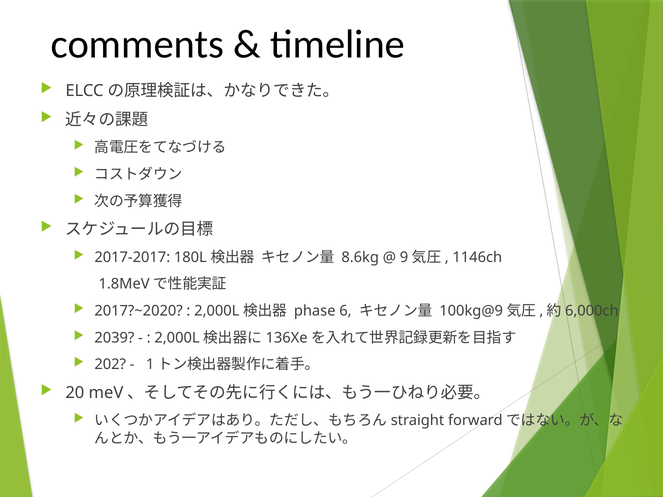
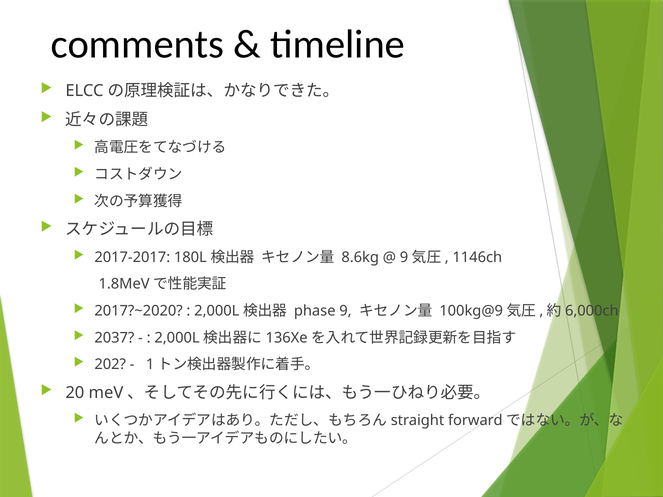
6: 6 -> 9 (345, 311)
2039: 2039 -> 2037 (114, 338)
